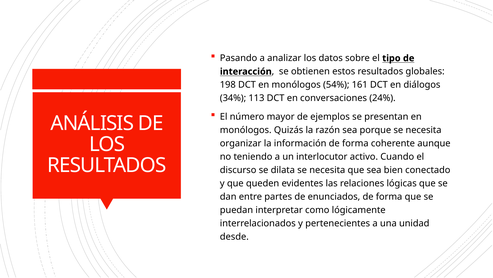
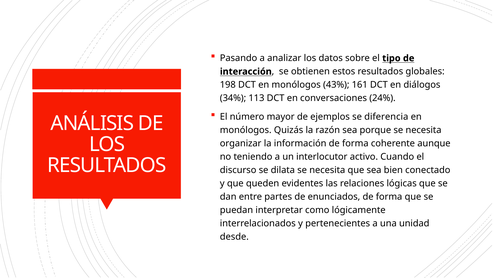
54%: 54% -> 43% (336, 85)
presentan: presentan -> diferencia (386, 116)
